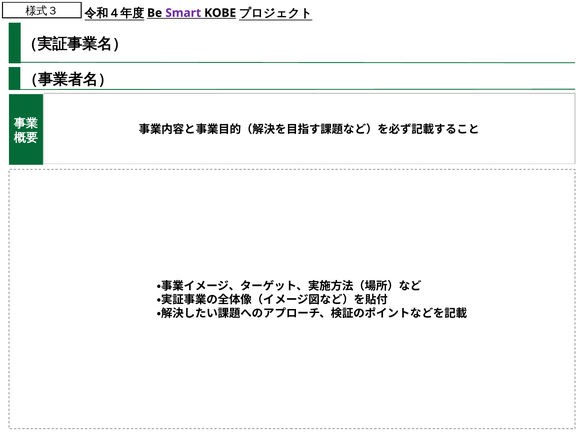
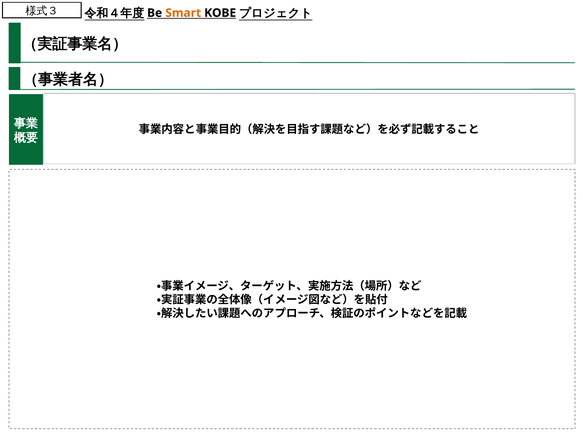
Smart colour: purple -> orange (183, 13)
